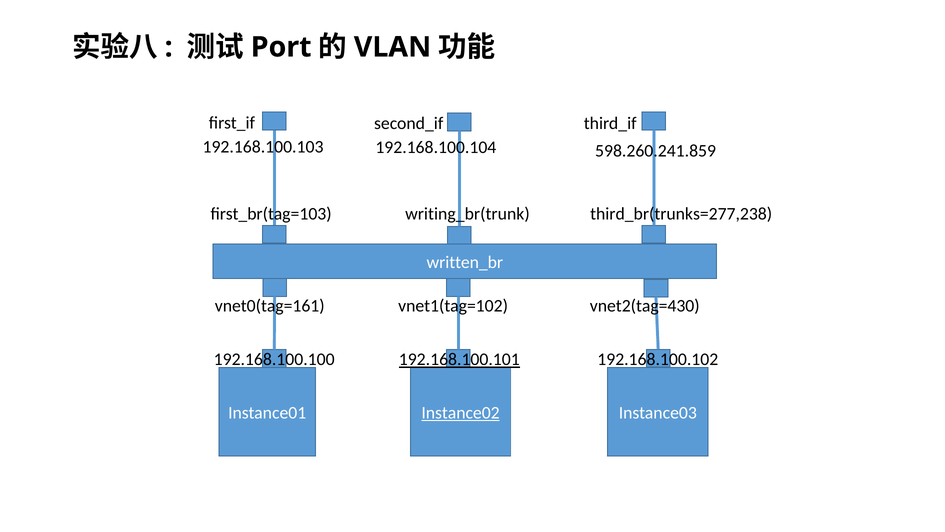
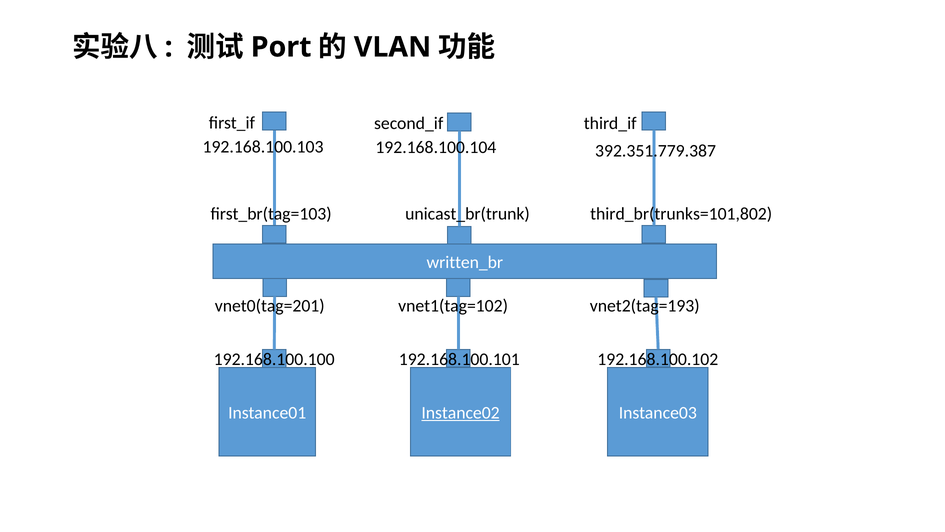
598.260.241.859: 598.260.241.859 -> 392.351.779.387 (656, 151)
writing_br(trunk: writing_br(trunk -> unicast_br(trunk (467, 213)
third_br(trunks=277,238: third_br(trunks=277,238 -> third_br(trunks=101,802 (681, 213)
vnet0(tag=161: vnet0(tag=161 -> vnet0(tag=201 (270, 306)
vnet2(tag=430: vnet2(tag=430 -> vnet2(tag=193 (645, 306)
192.168.100.101 underline: present -> none (459, 359)
